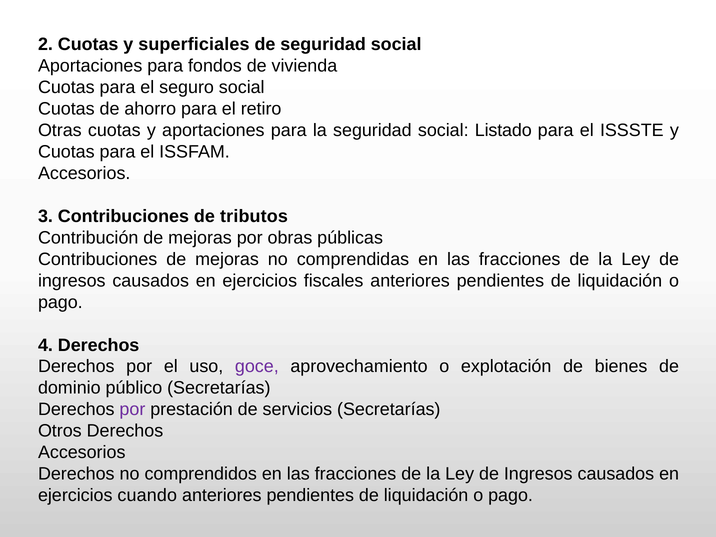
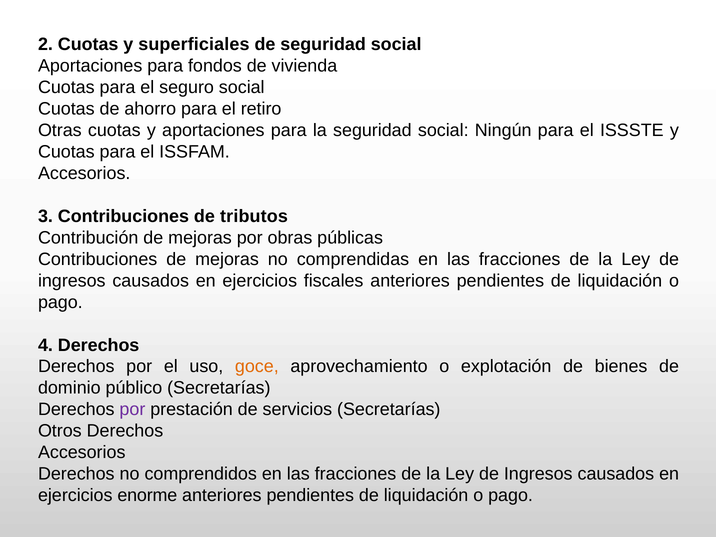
Listado: Listado -> Ningún (503, 130)
goce colour: purple -> orange (257, 367)
cuando: cuando -> enorme (147, 495)
